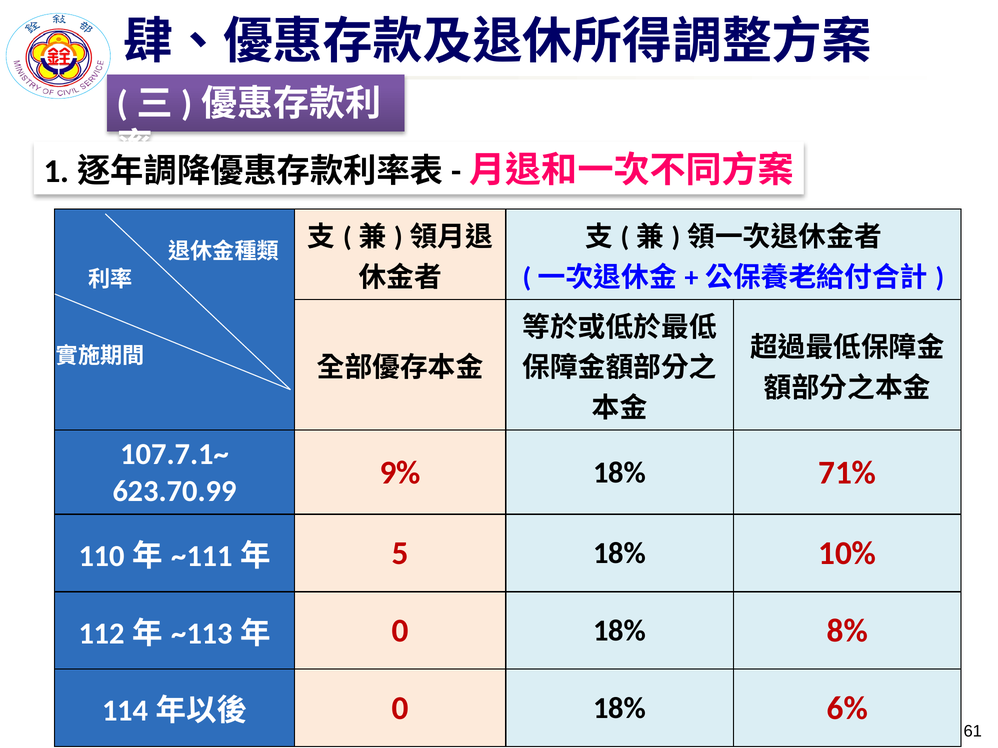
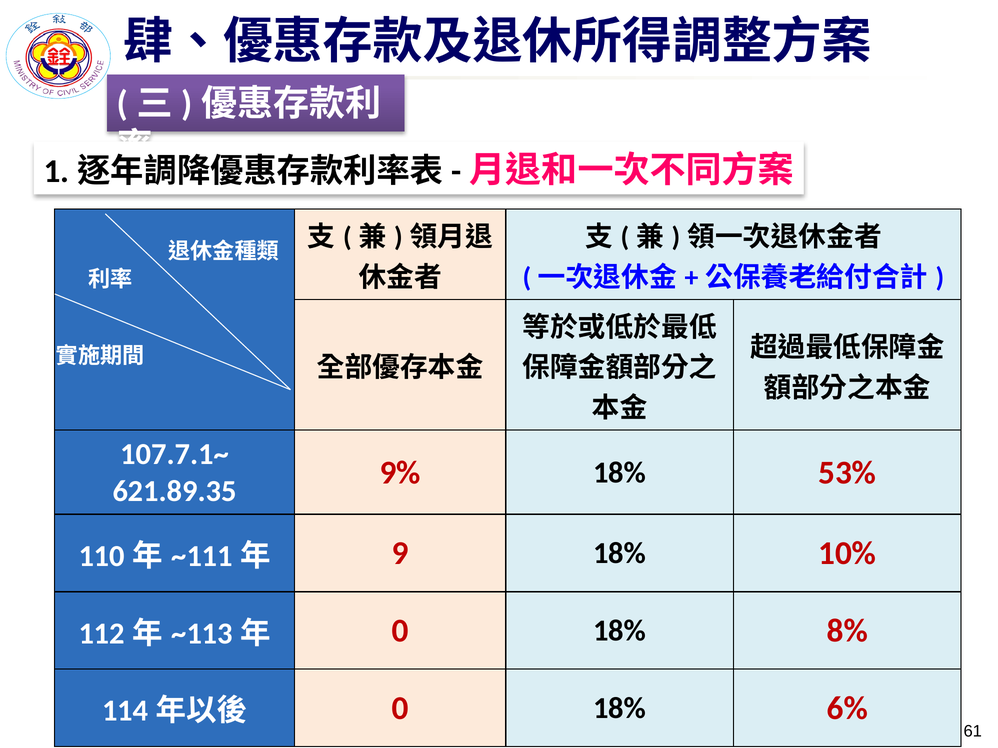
71%: 71% -> 53% (847, 473)
623.70.99: 623.70.99 -> 621.89.35 (175, 491)
5: 5 -> 9 (400, 554)
